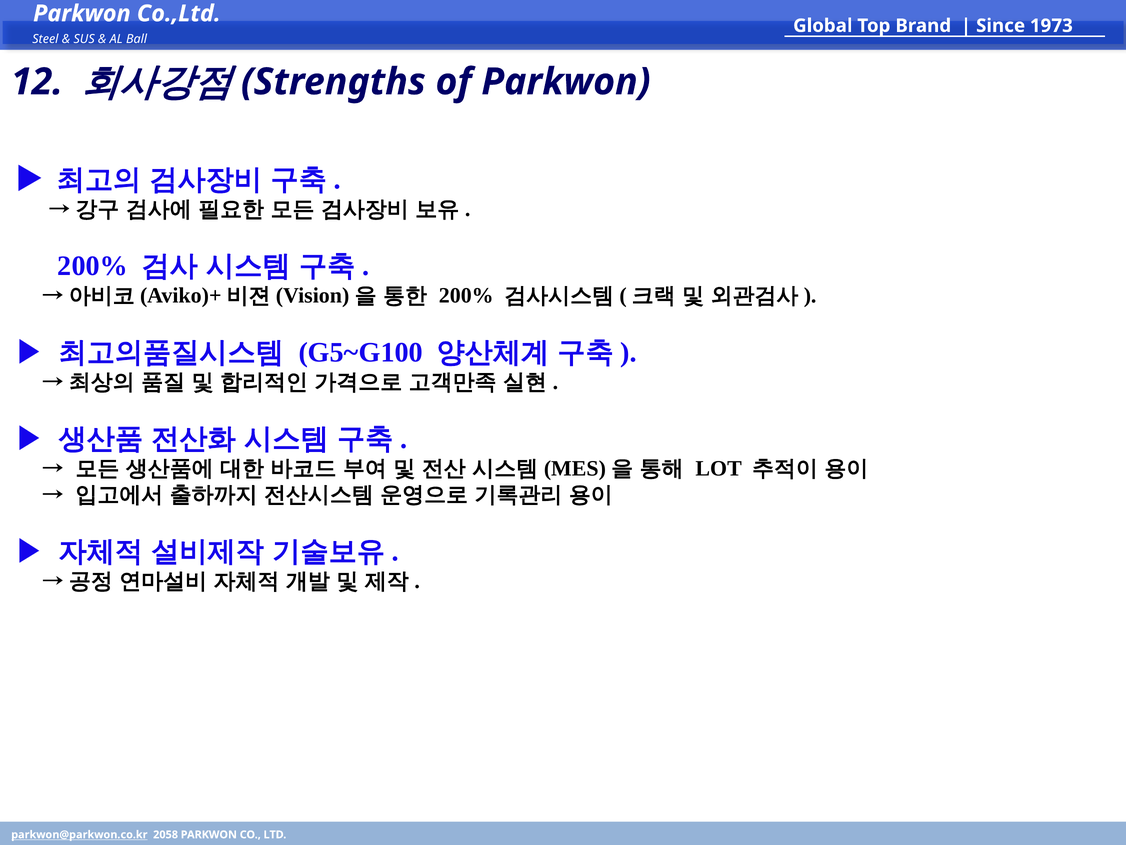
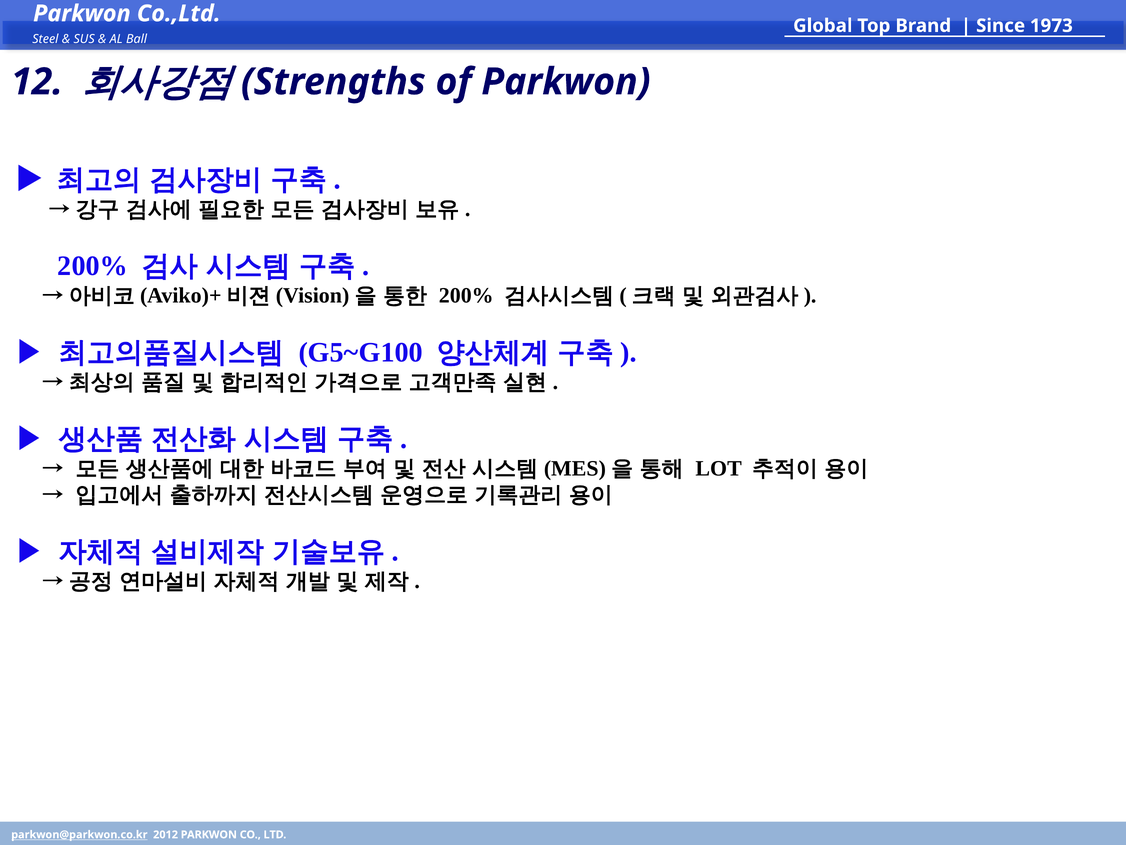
2058: 2058 -> 2012 (166, 834)
